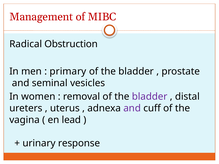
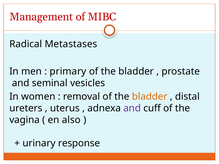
Obstruction: Obstruction -> Metastases (71, 44)
bladder colour: purple -> orange (150, 97)
lead: lead -> also (71, 120)
